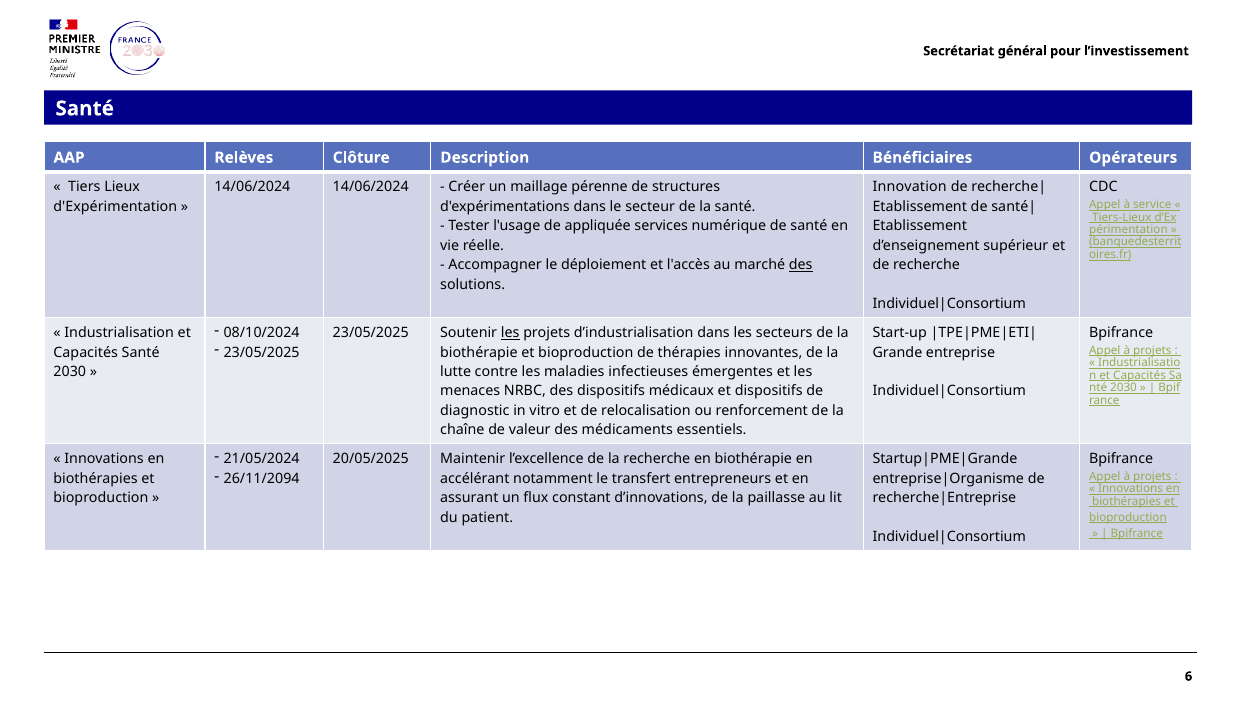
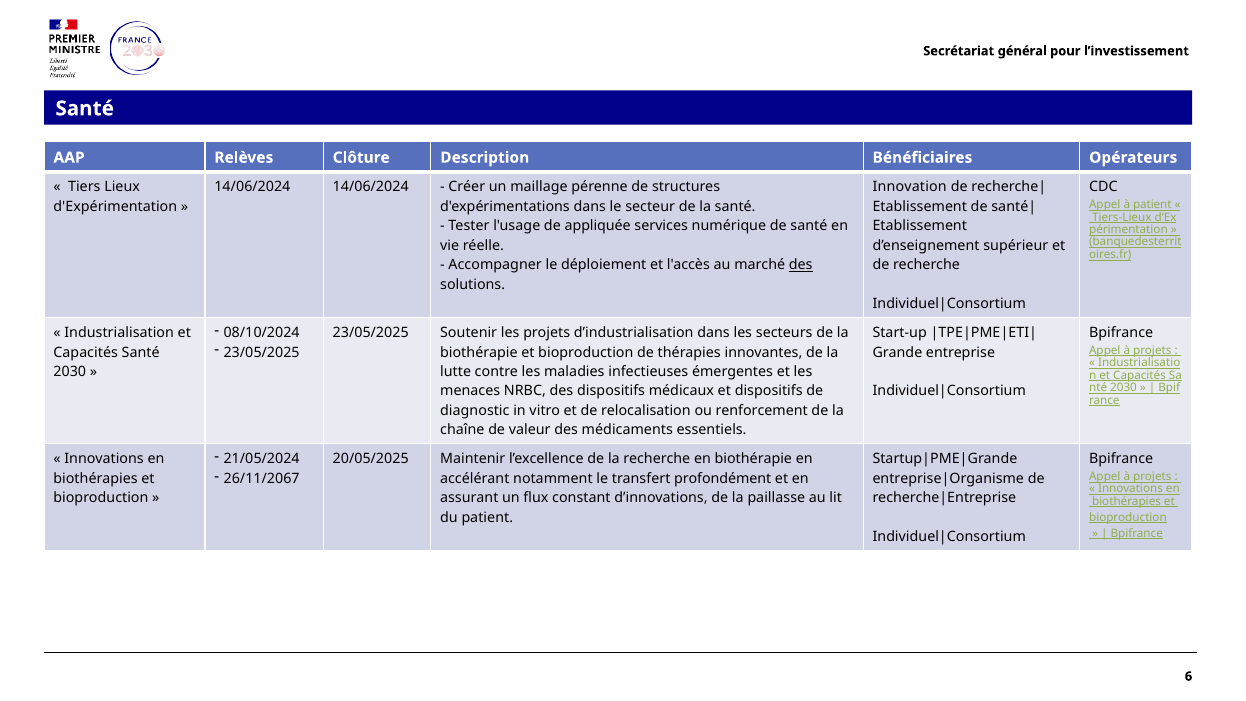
à service: service -> patient (1152, 205)
les underline: present -> none (510, 333)
26/11/2094: 26/11/2094 -> 26/11/2067 (262, 478)
entrepreneurs: entrepreneurs -> profondément (723, 478)
